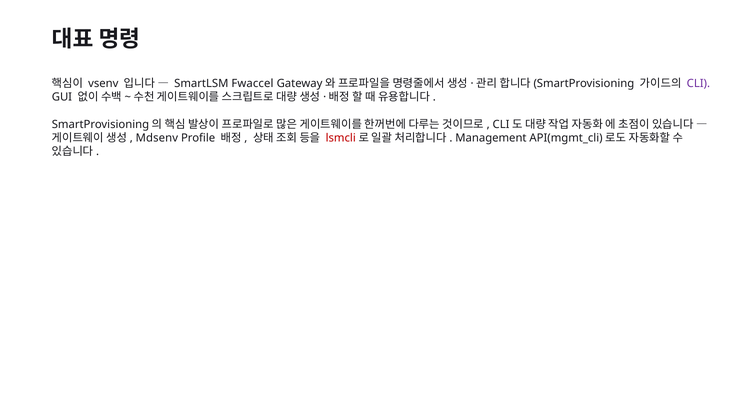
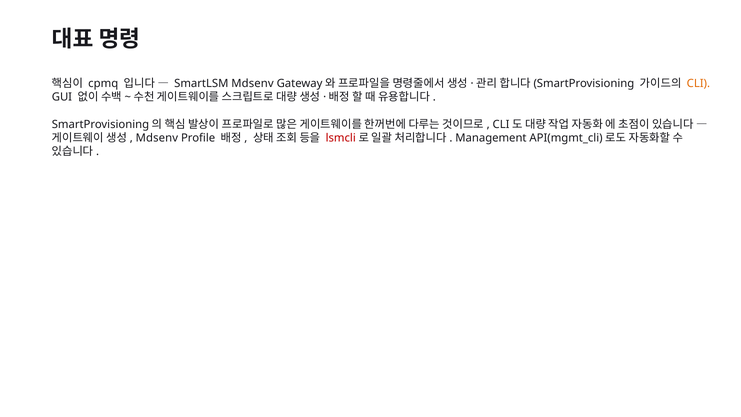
vsenv: vsenv -> cpmq (103, 83)
SmartLSM Fwaccel: Fwaccel -> Mdsenv (252, 83)
CLI colour: purple -> orange (698, 83)
